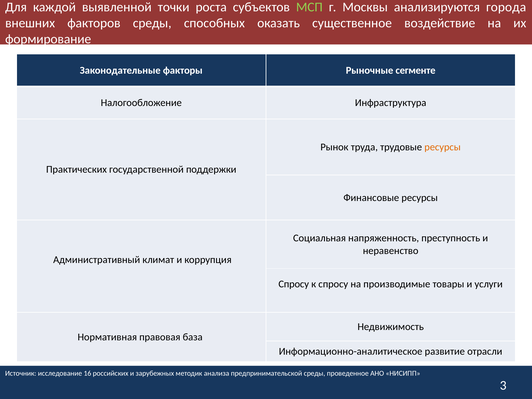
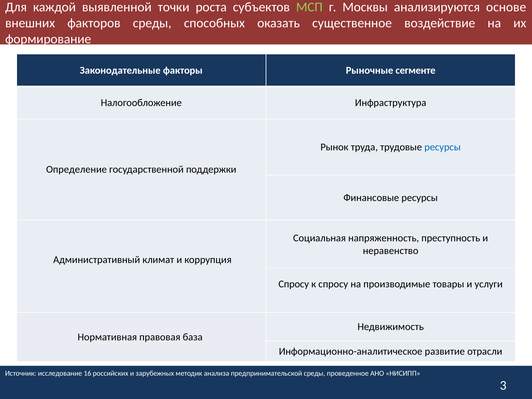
города: города -> основе (506, 7)
ресурсы colour: orange -> blue (443, 147)
Практических: Практических -> Определение (76, 170)
